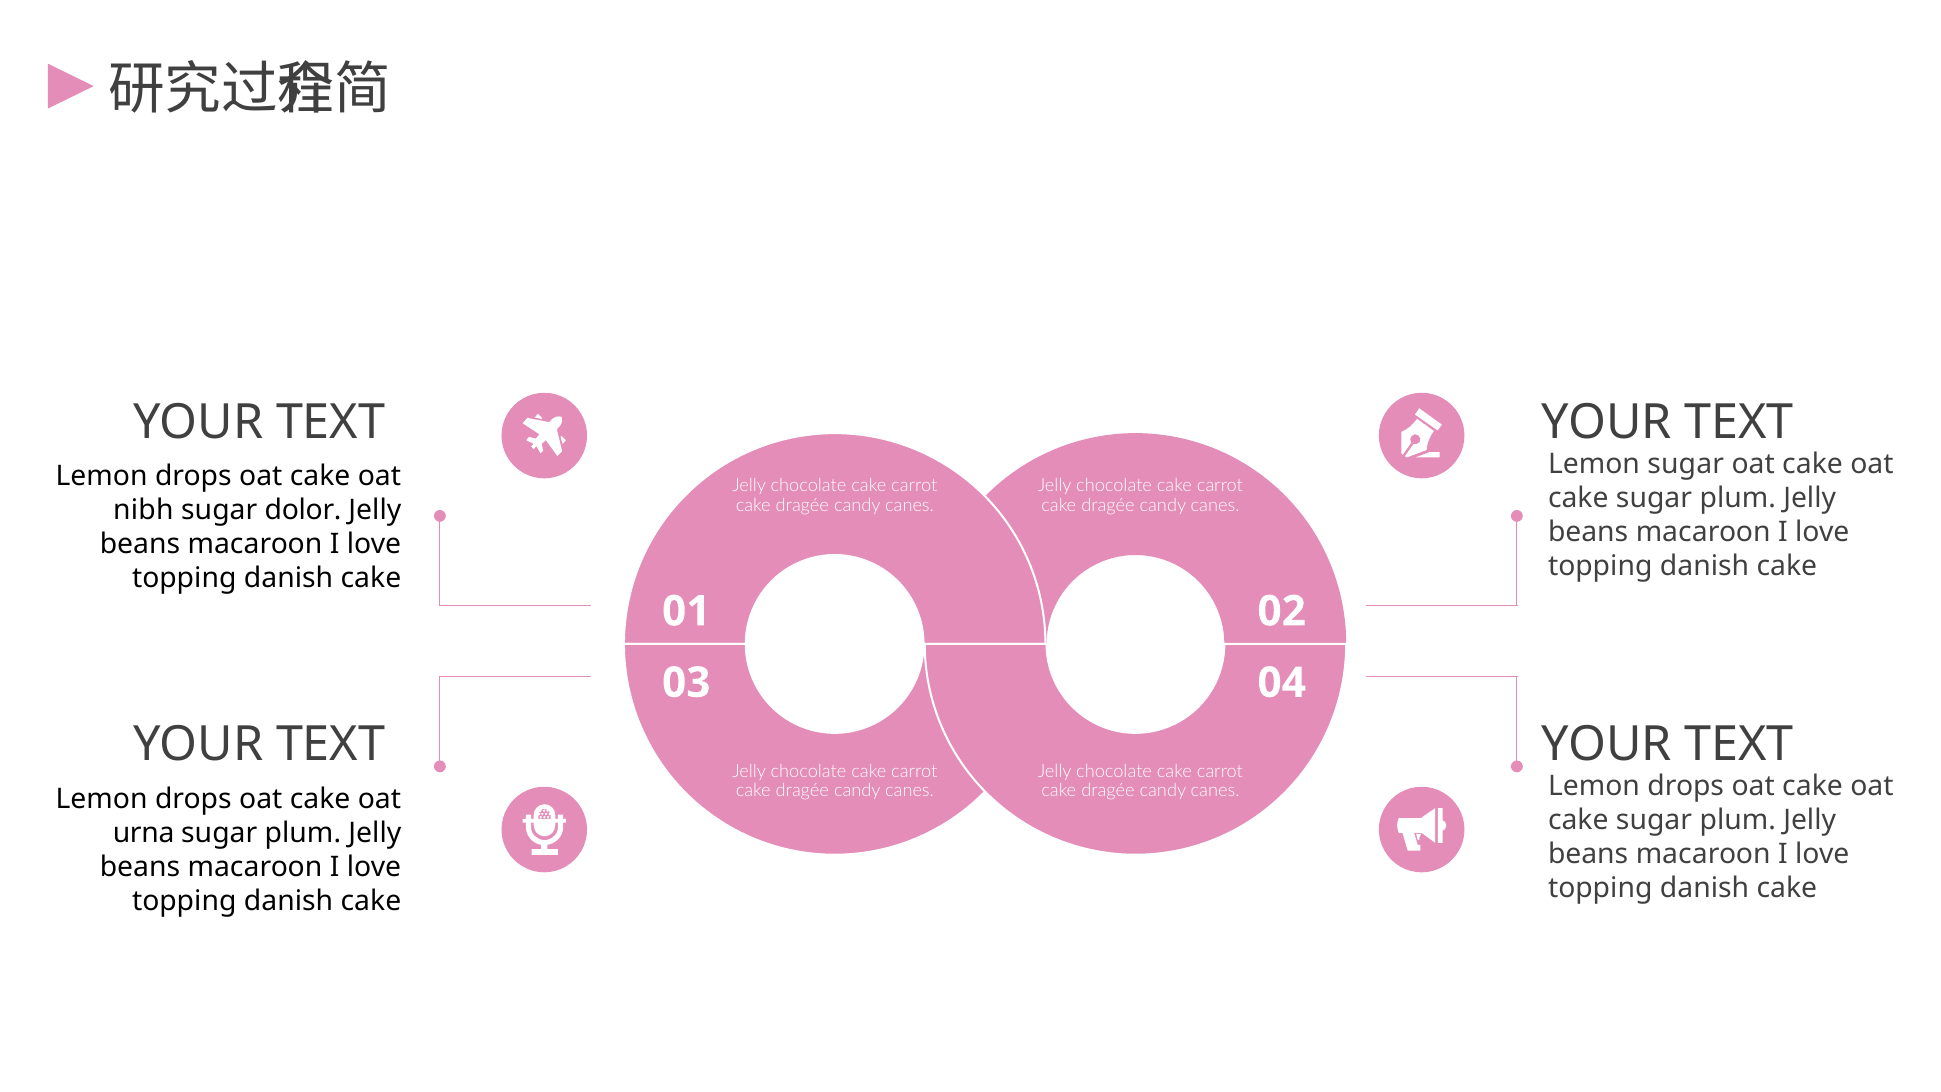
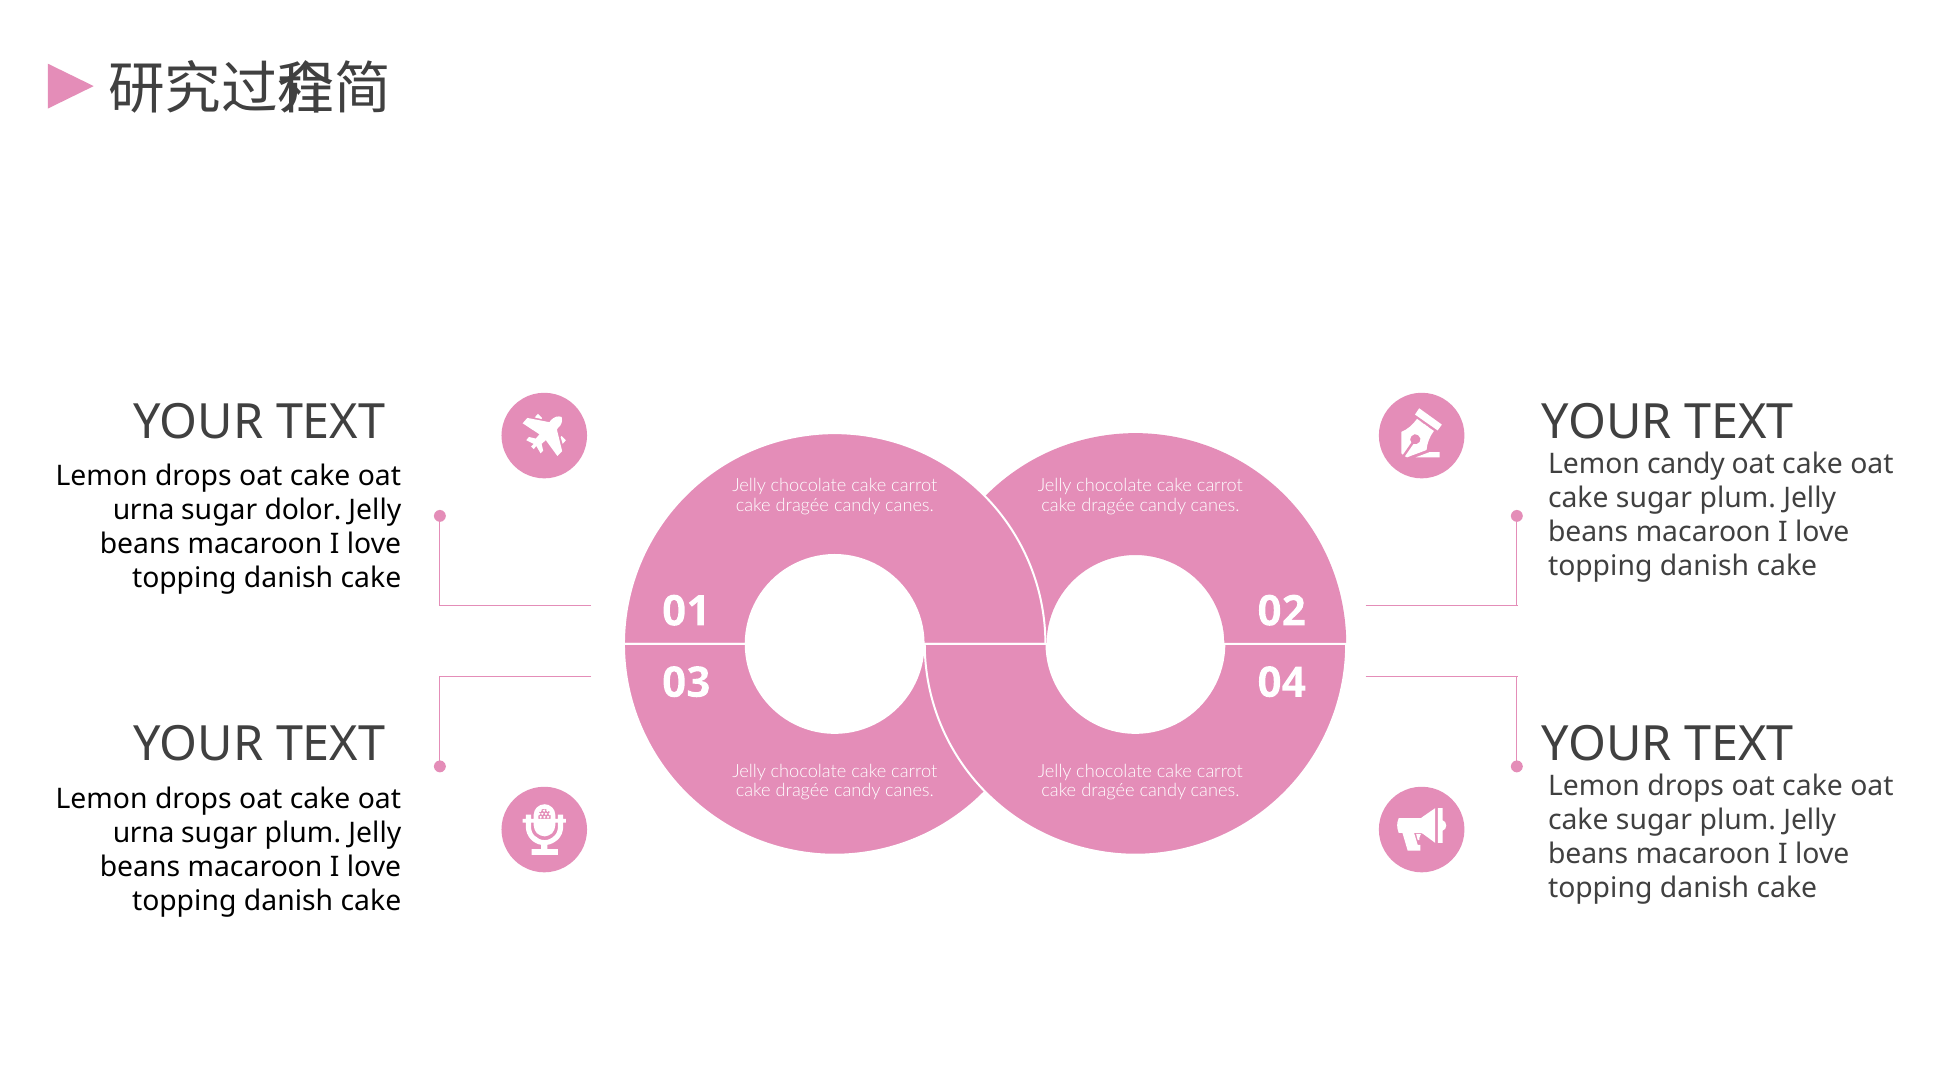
Lemon sugar: sugar -> candy (1686, 464)
nibh: nibh -> urna (144, 510)
